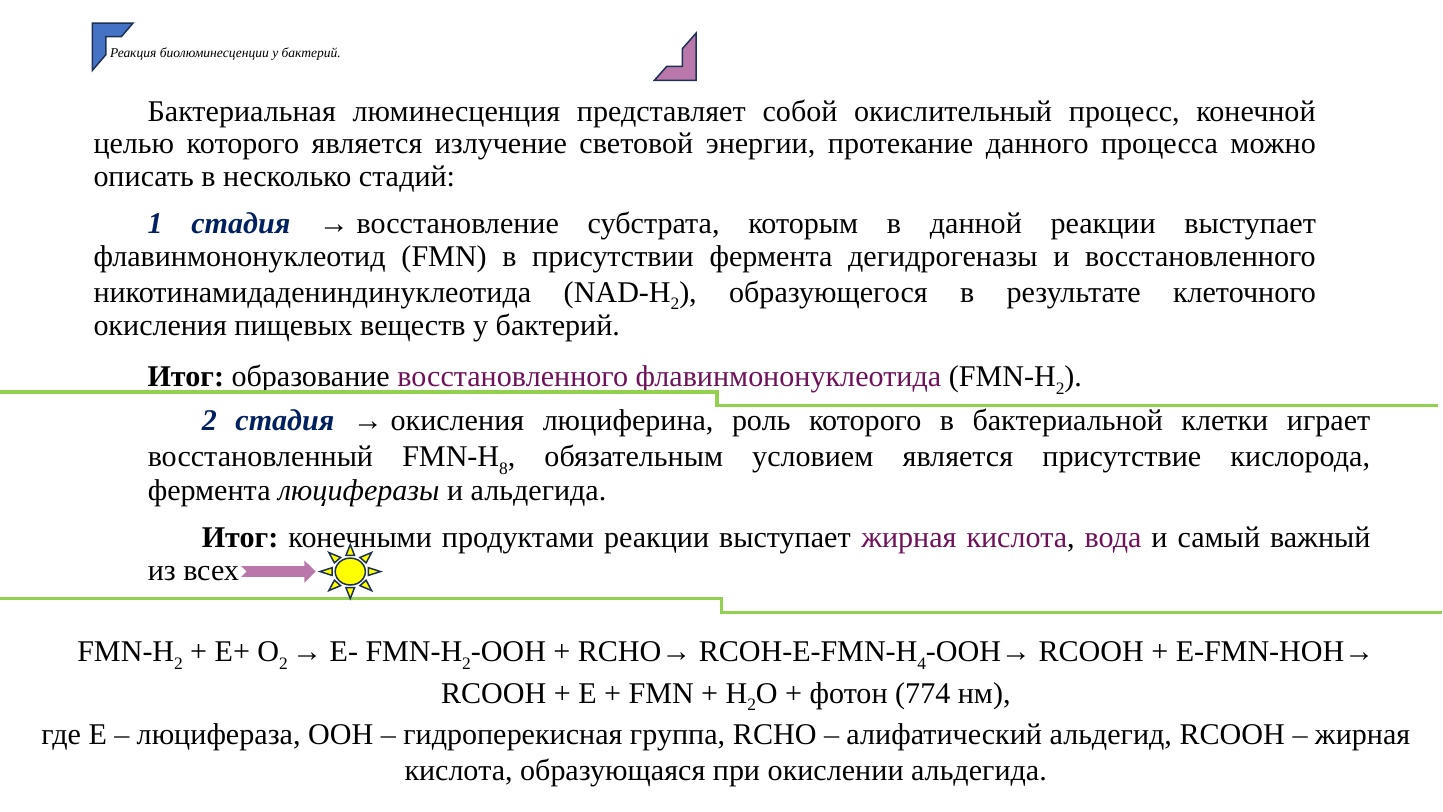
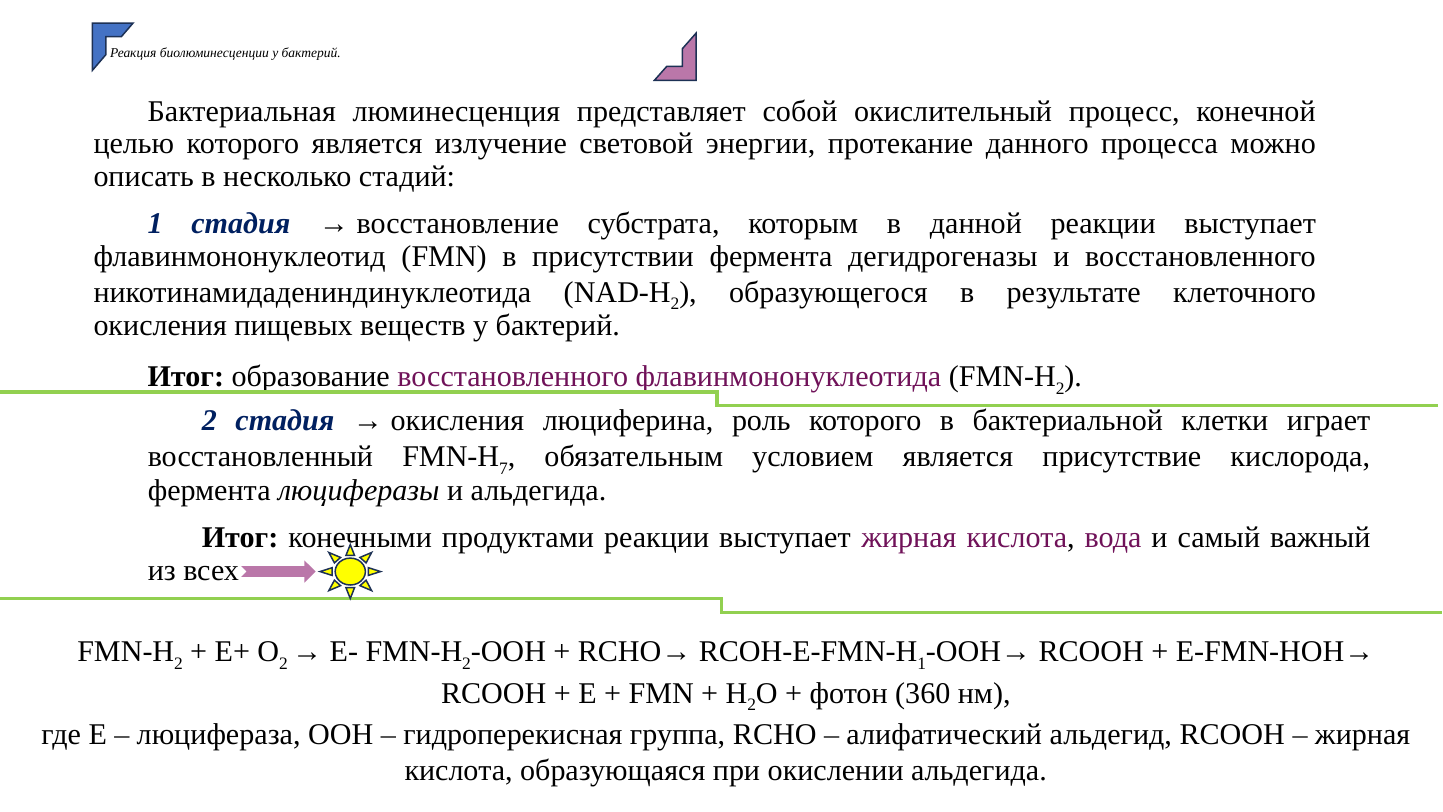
8: 8 -> 7 (504, 468)
4: 4 -> 1 (922, 663)
774: 774 -> 360 (923, 693)
